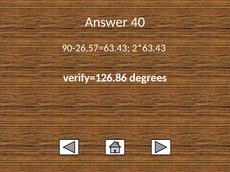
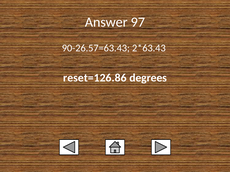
40: 40 -> 97 (138, 22)
verify=126.86: verify=126.86 -> reset=126.86 (95, 78)
